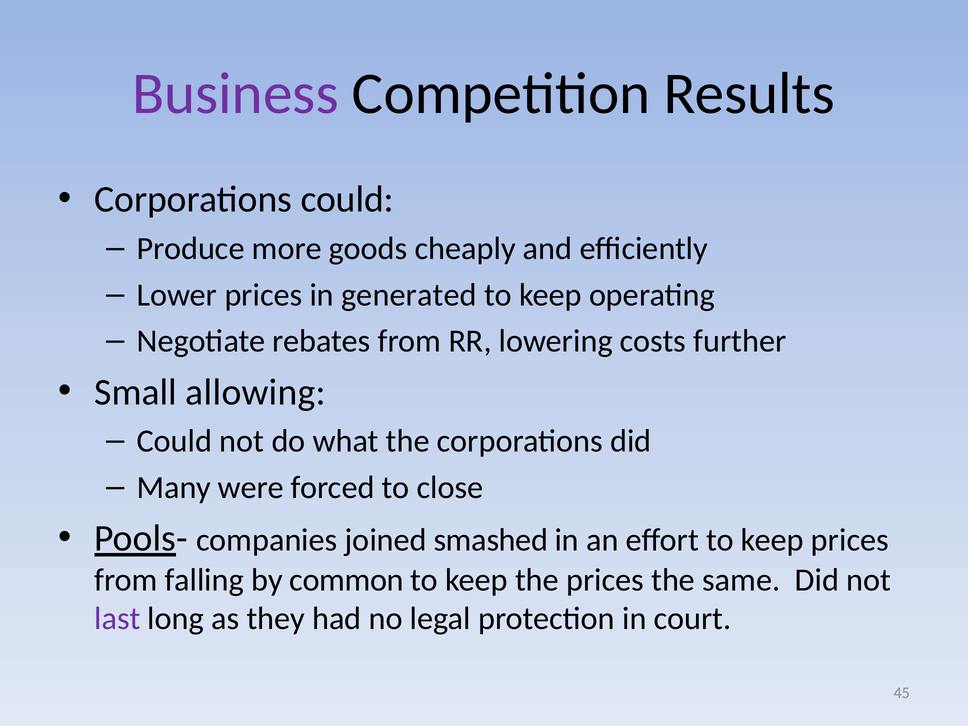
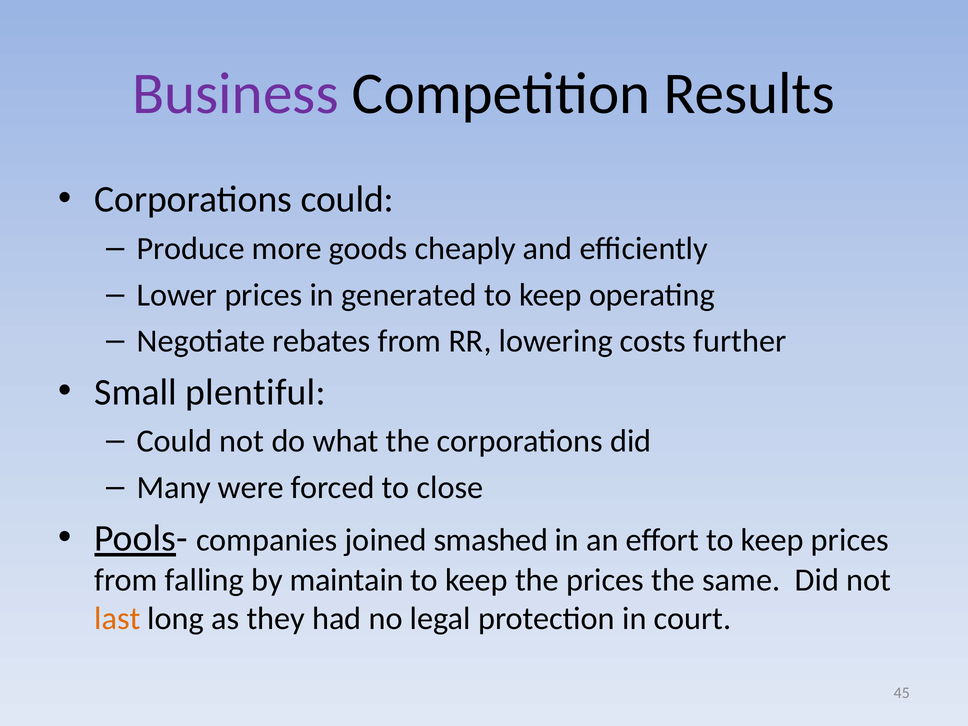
allowing: allowing -> plentiful (256, 392)
common: common -> maintain (347, 580)
last colour: purple -> orange (117, 619)
